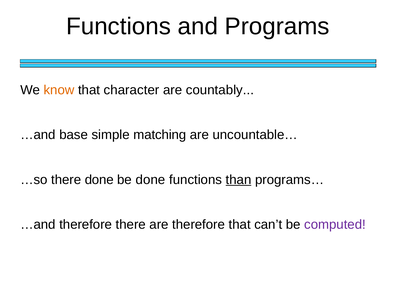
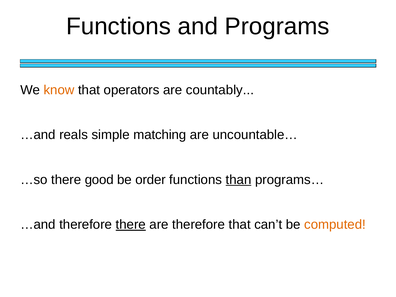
character: character -> operators (132, 90)
base: base -> reals (74, 135)
there done: done -> good (99, 180)
be done: done -> order (151, 180)
there underline: none -> present (131, 225)
computed colour: purple -> orange (335, 225)
